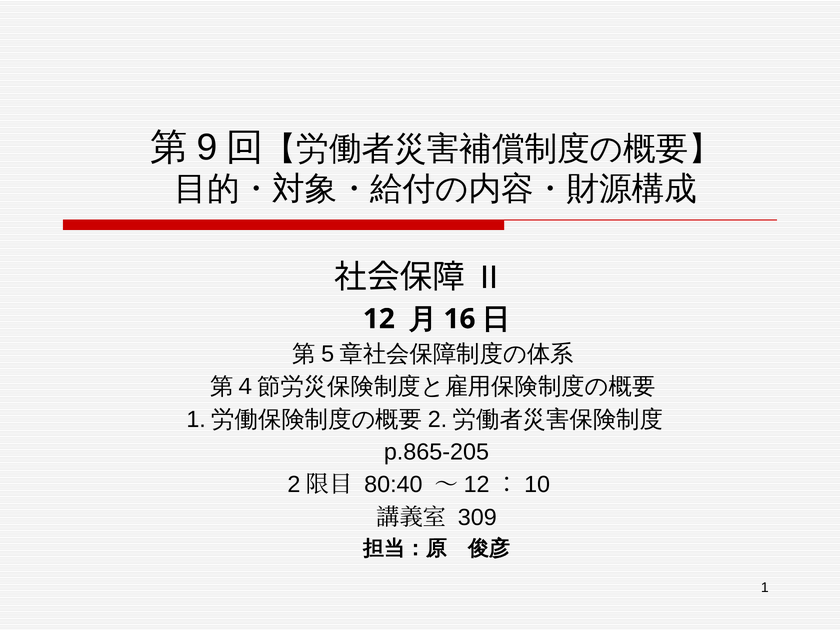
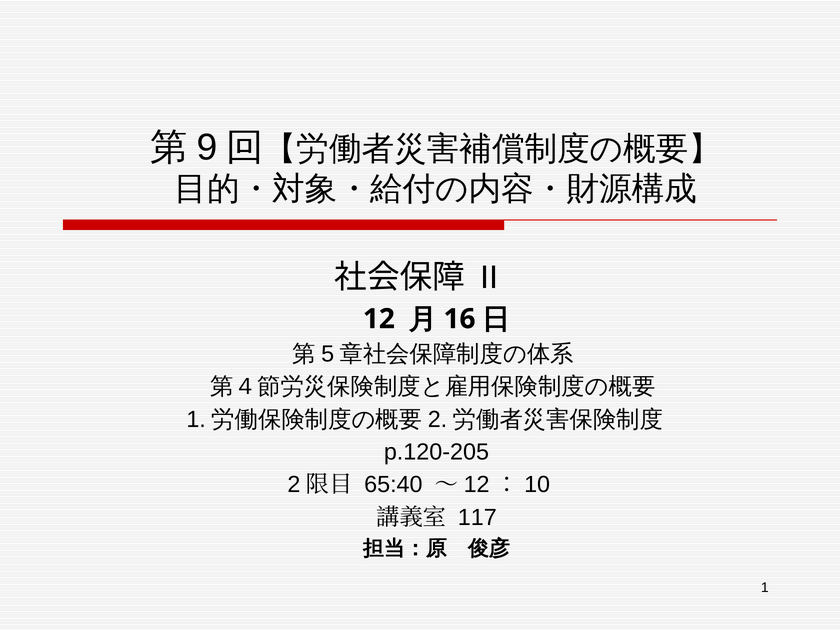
p.865-205: p.865-205 -> p.120-205 (436, 452)
80:40: 80:40 -> 65:40 (393, 485)
309: 309 -> 117 (477, 517)
